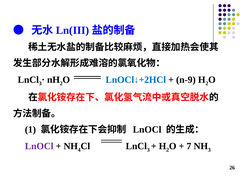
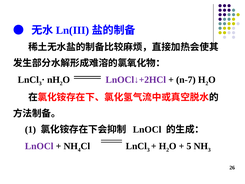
LnOCl↓+2HCl colour: blue -> purple (136, 80)
n-9: n-9 -> n-7 (186, 80)
7: 7 -> 5 (189, 146)
